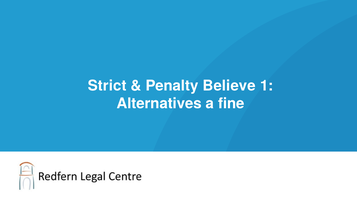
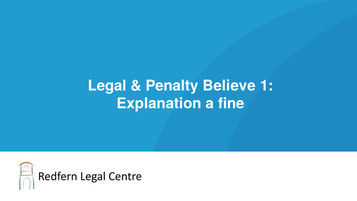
Strict: Strict -> Legal (107, 86)
Alternatives: Alternatives -> Explanation (159, 103)
